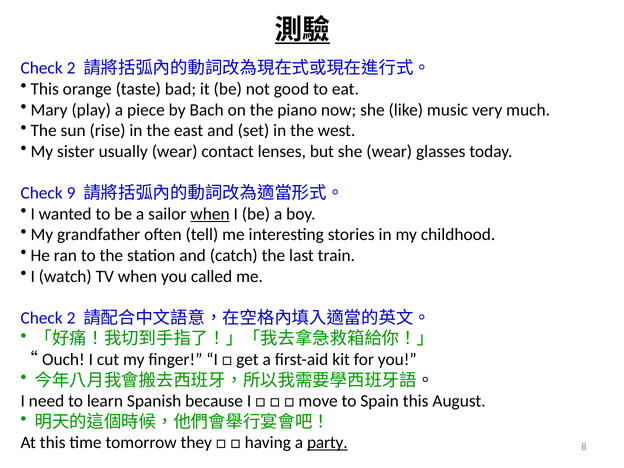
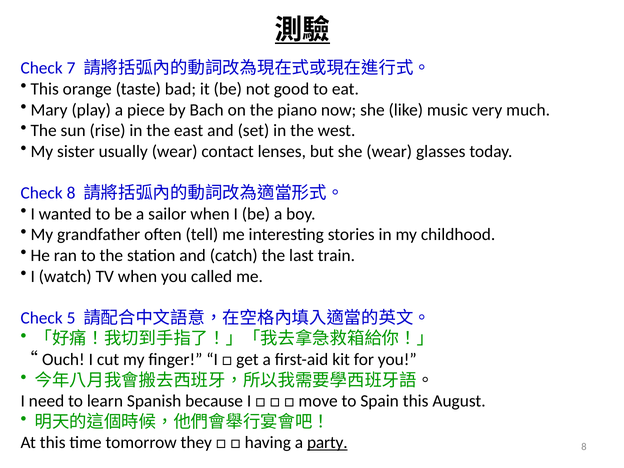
2: 2 -> 7 (71, 68)
Check 9: 9 -> 8 (71, 193)
when underline: present -> none (210, 214)
2: 2 -> 5 (71, 318)
